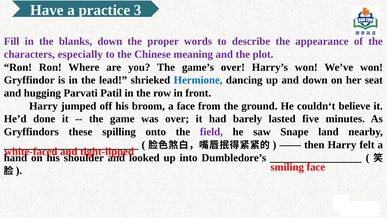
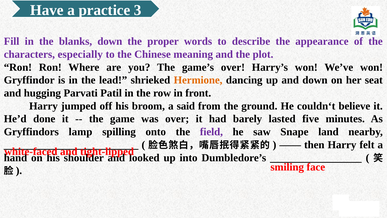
Hermione colour: blue -> orange (198, 80)
a face: face -> said (186, 106)
these: these -> lamp (80, 132)
